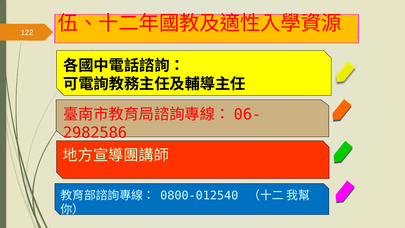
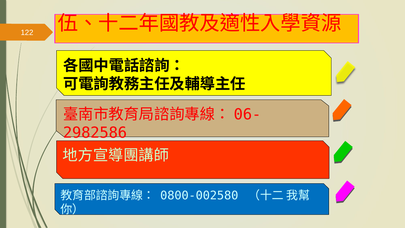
0800-012540: 0800-012540 -> 0800-002580 (199, 195)
